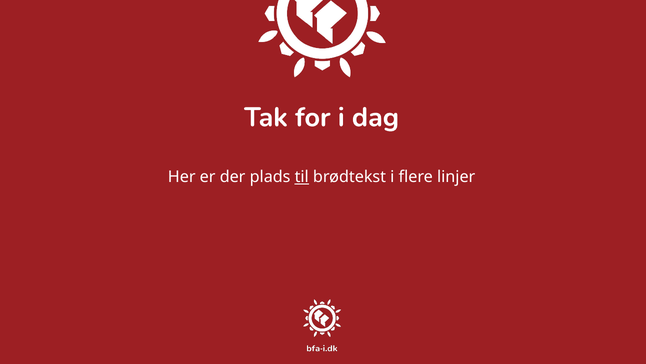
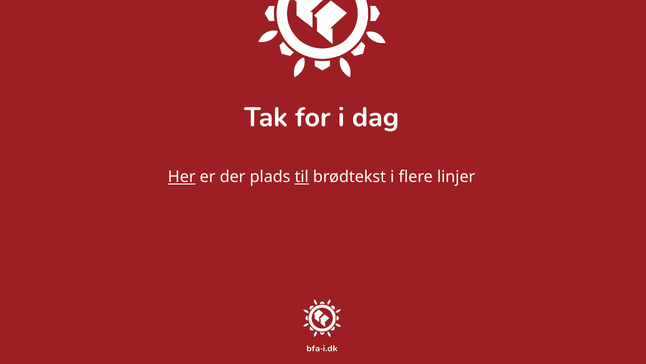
Her underline: none -> present (182, 177)
